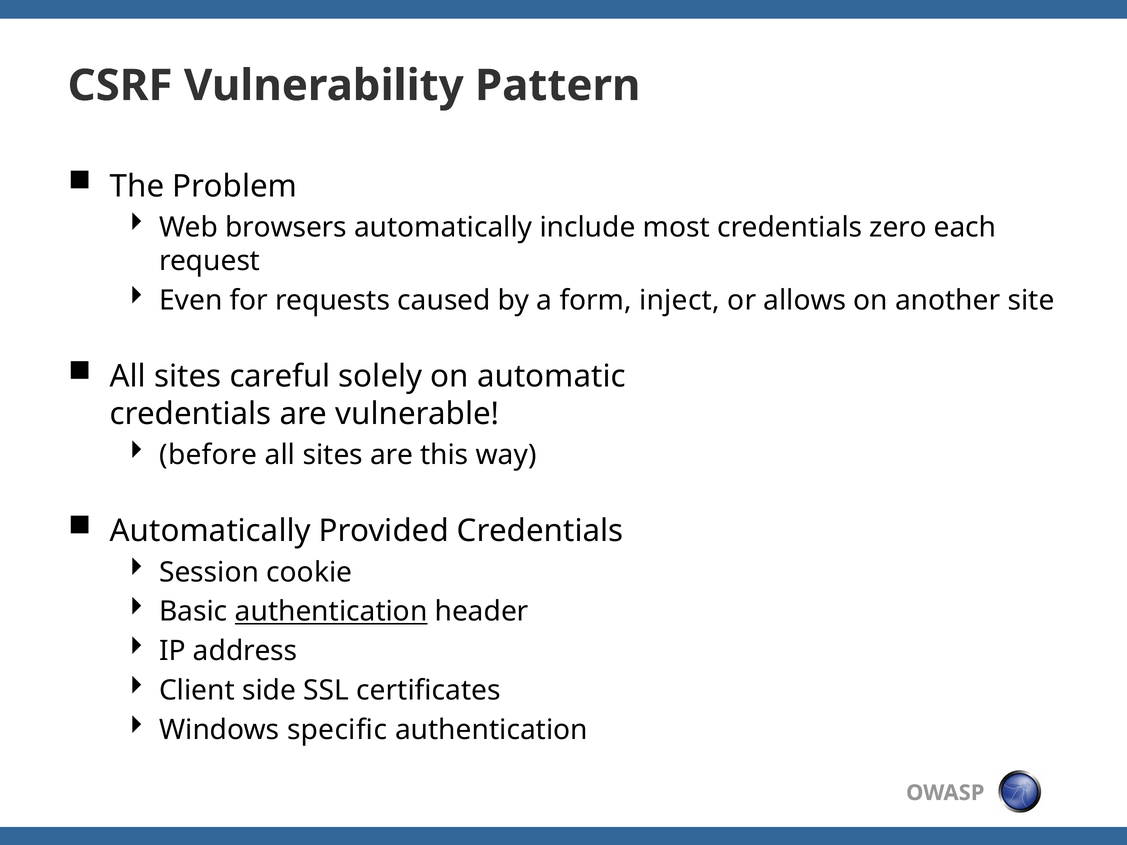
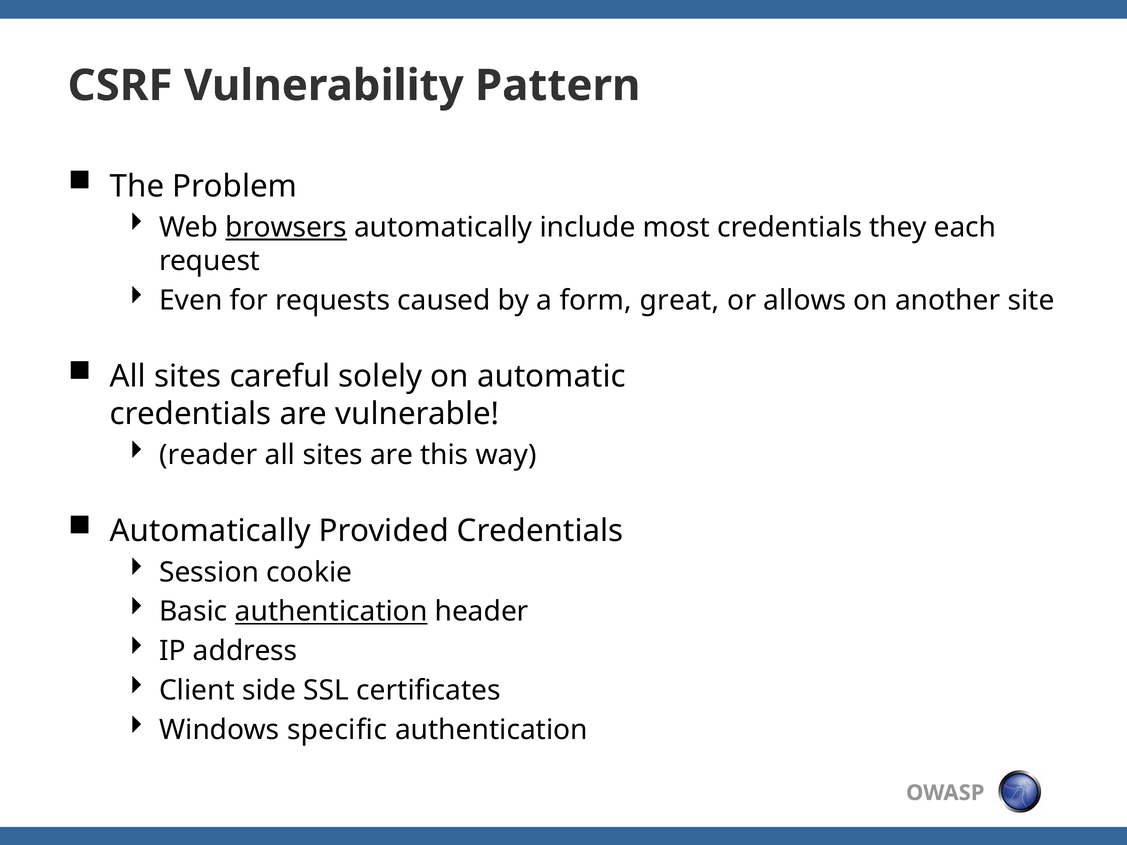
browsers underline: none -> present (286, 227)
zero: zero -> they (898, 227)
inject: inject -> great (680, 301)
before: before -> reader (208, 455)
